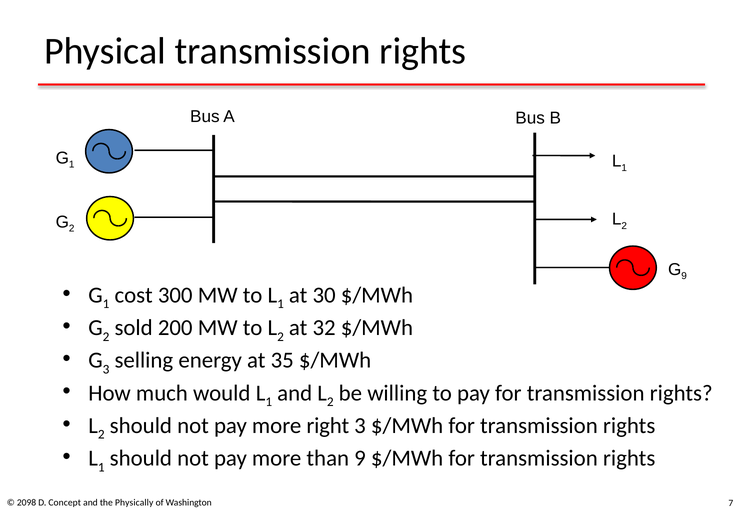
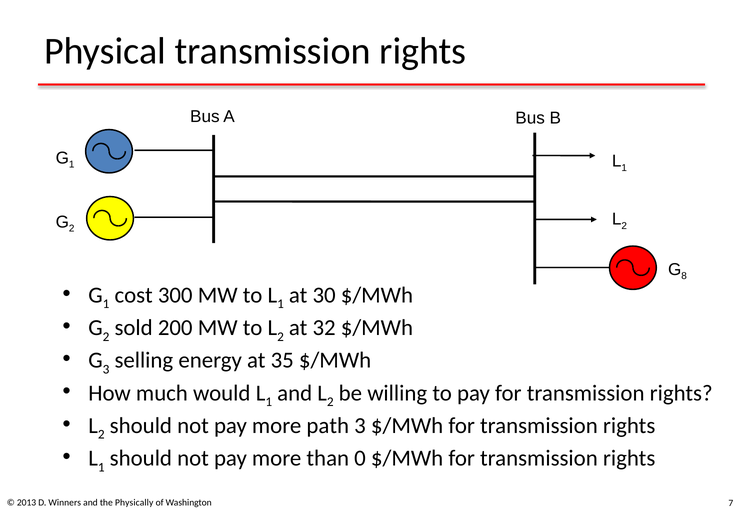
9: 9 -> 8 (684, 276)
right: right -> path (328, 426)
than 9: 9 -> 0 (360, 459)
2098: 2098 -> 2013 (27, 503)
Concept: Concept -> Winners (65, 503)
